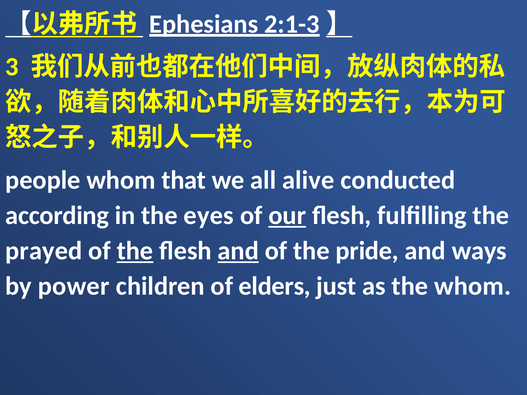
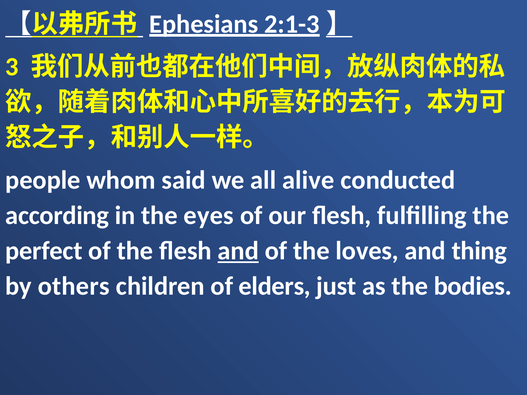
that: that -> said (184, 180)
our underline: present -> none (287, 216)
prayed: prayed -> perfect (44, 251)
the underline: present -> none (135, 251)
pride: pride -> loves (367, 251)
ways: ways -> thing (479, 251)
power: power -> others (74, 286)
the whom: whom -> bodies (473, 286)
